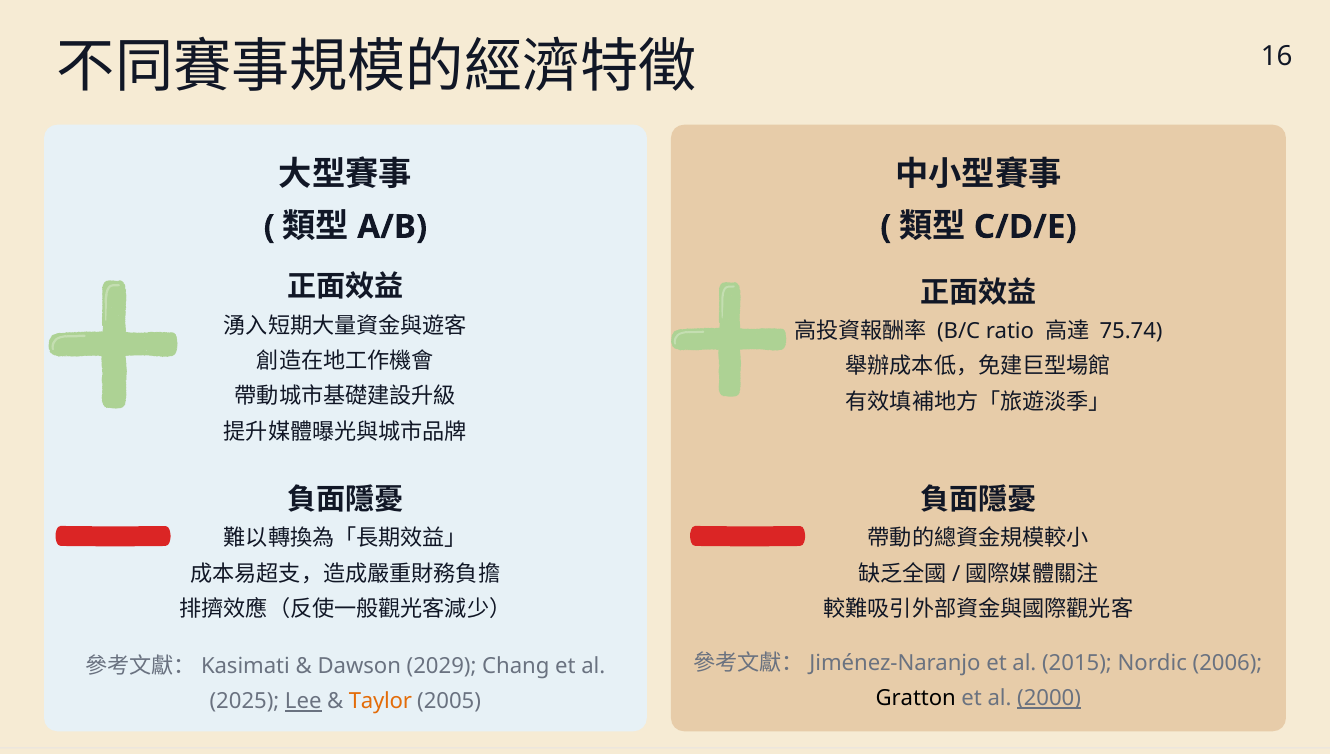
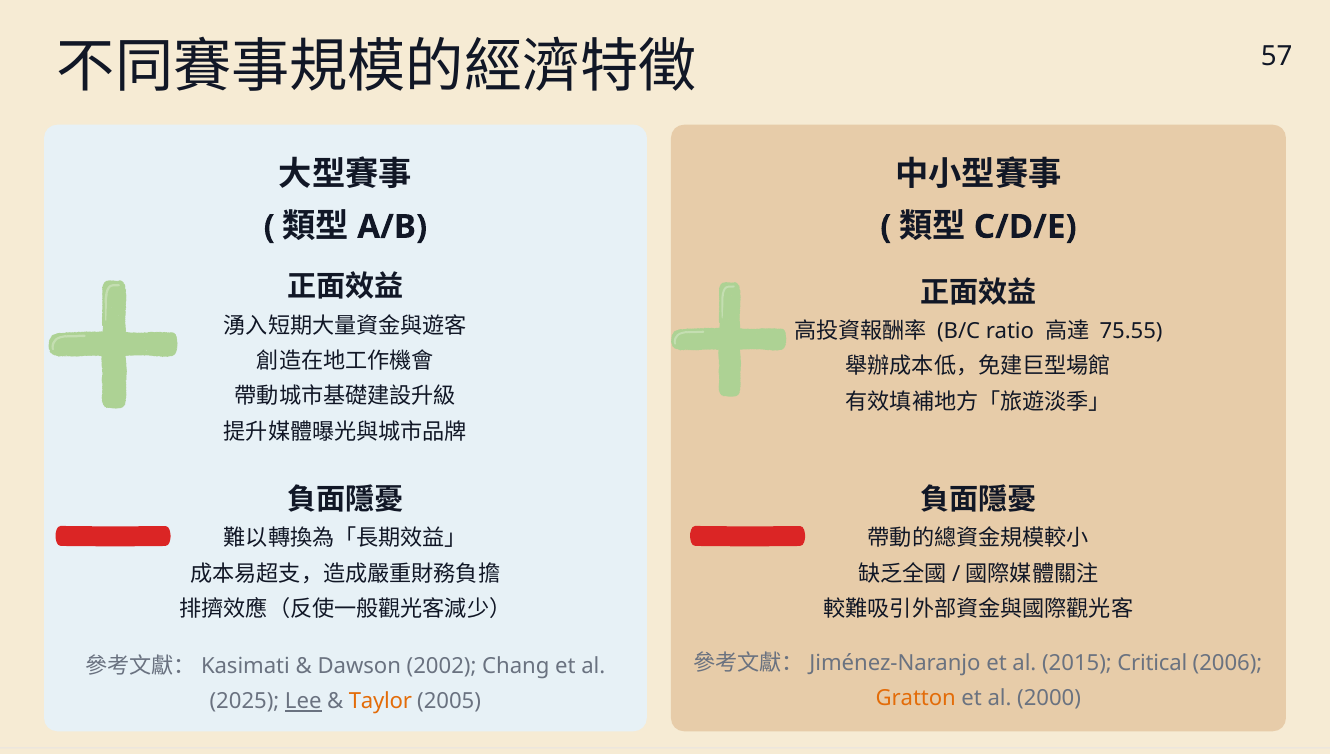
16: 16 -> 57 (1277, 56)
75.74: 75.74 -> 75.55 (1131, 331)
Nordic: Nordic -> Critical (1152, 663)
2029: 2029 -> 2002 (442, 666)
Gratton colour: black -> orange (916, 698)
2000 underline: present -> none (1049, 698)
